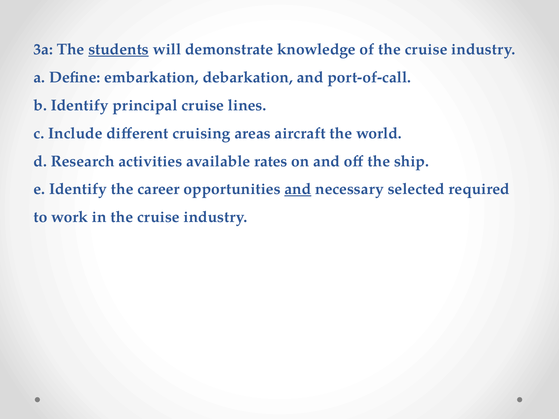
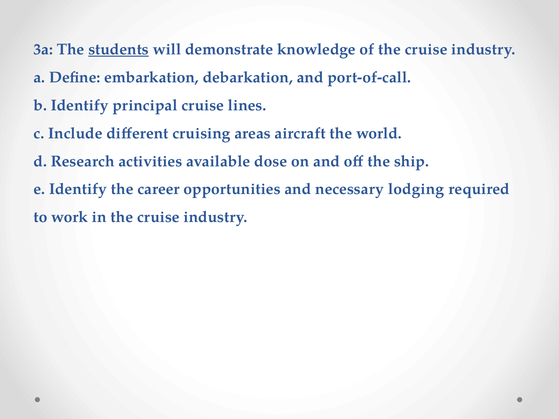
rates: rates -> dose (271, 161)
and underline: present -> none (298, 189)
selected: selected -> lodging (416, 189)
